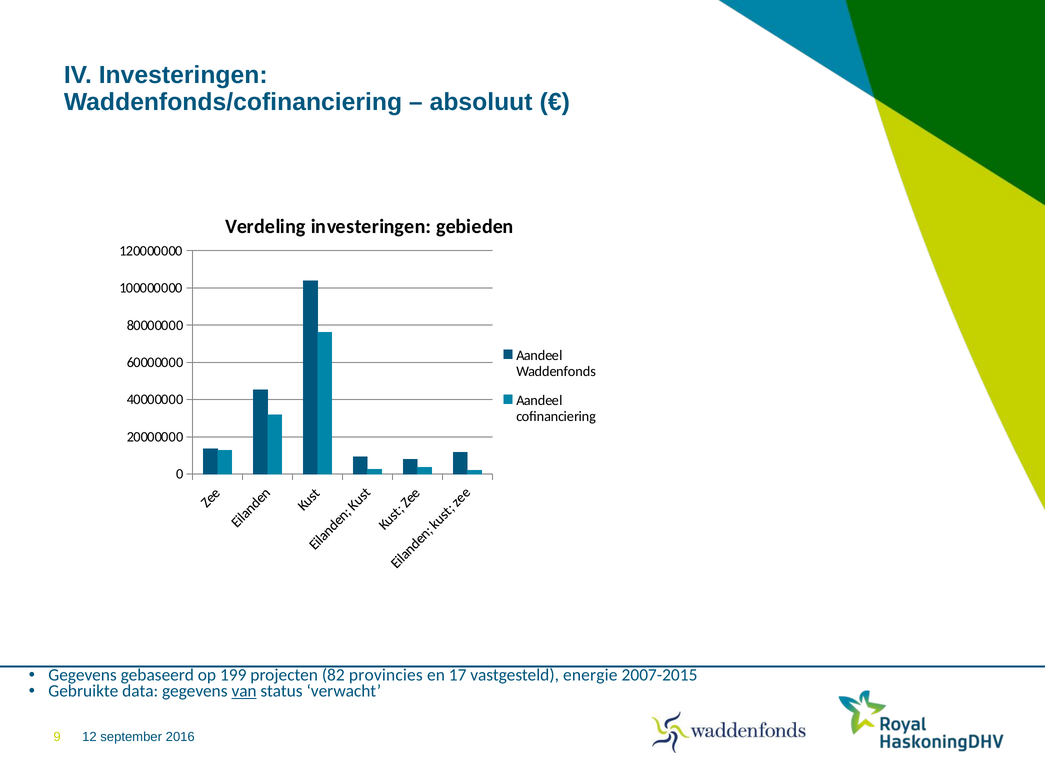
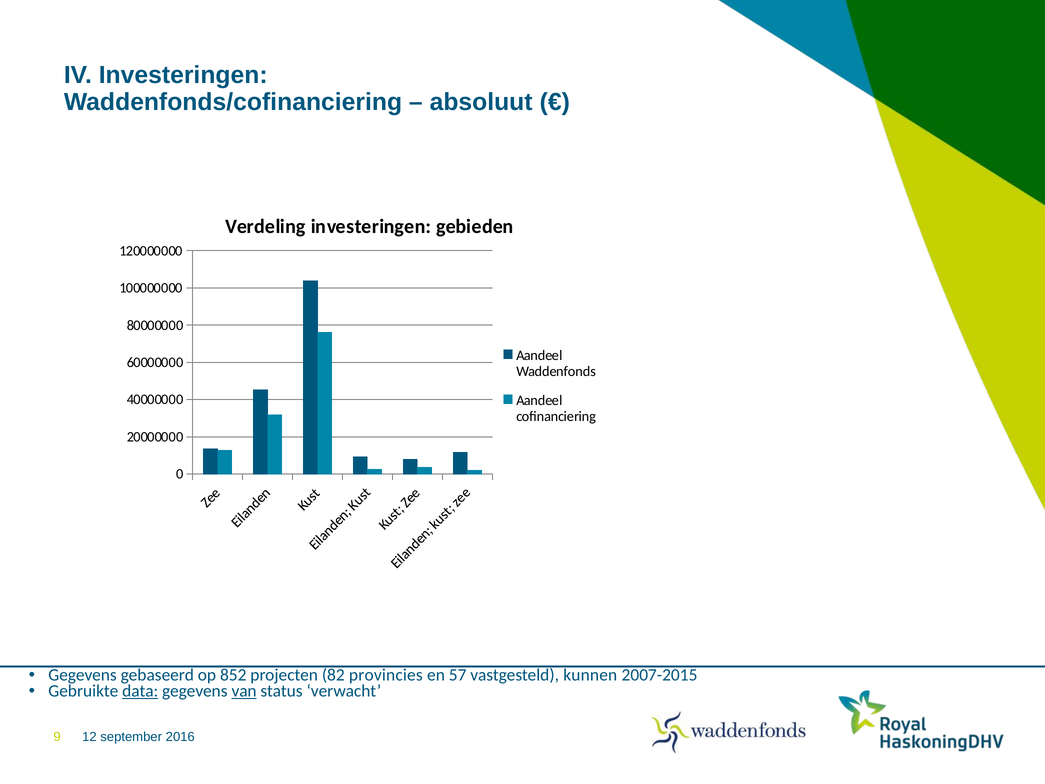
199: 199 -> 852 (233, 675)
17: 17 -> 57 (458, 675)
energie: energie -> kunnen (590, 675)
data underline: none -> present (140, 691)
